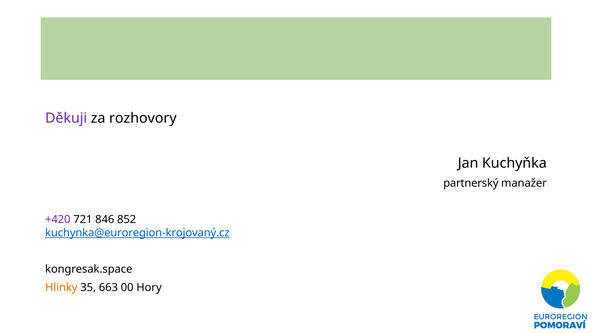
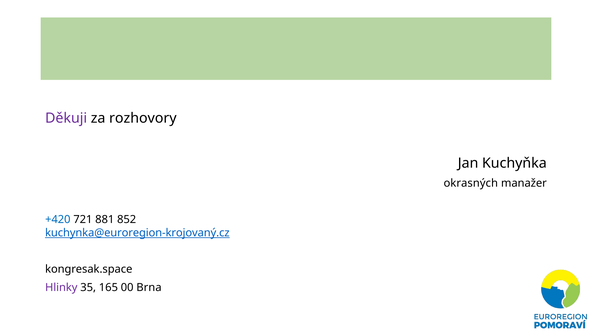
partnerský: partnerský -> okrasných (471, 183)
+420 colour: purple -> blue (58, 219)
846: 846 -> 881 (105, 219)
Hlinky colour: orange -> purple (61, 287)
663: 663 -> 165 (108, 287)
Hory: Hory -> Brna (149, 287)
